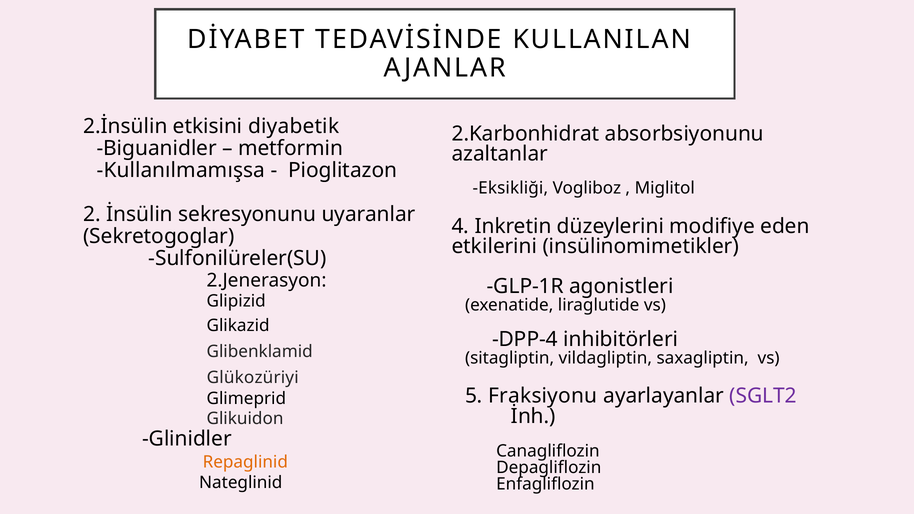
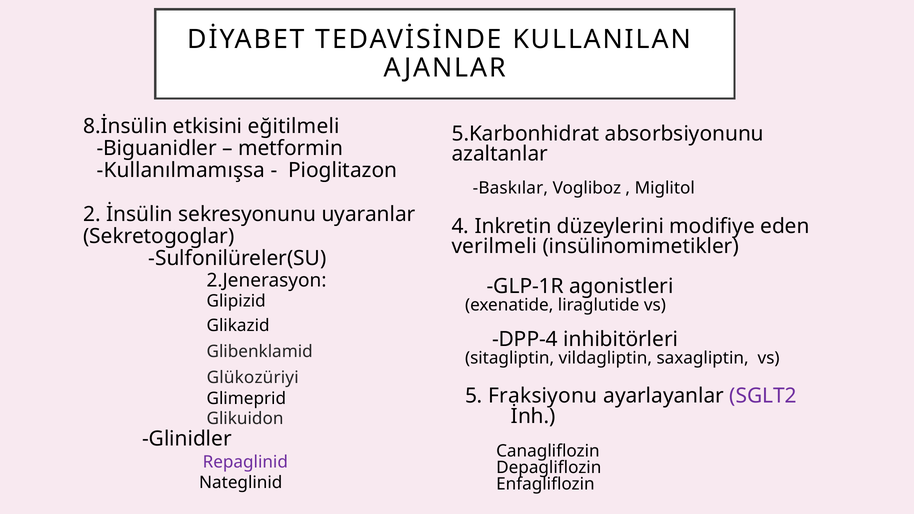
2.İnsülin: 2.İnsülin -> 8.İnsülin (125, 126)
diyabetik: diyabetik -> eğitilmeli (294, 126)
2.Karbonhidrat: 2.Karbonhidrat -> 5.Karbonhidrat (526, 134)
Eksikliği: Eksikliği -> Baskılar (510, 188)
etkilerini: etkilerini -> verilmeli (494, 246)
Repaglinid colour: orange -> purple (245, 462)
